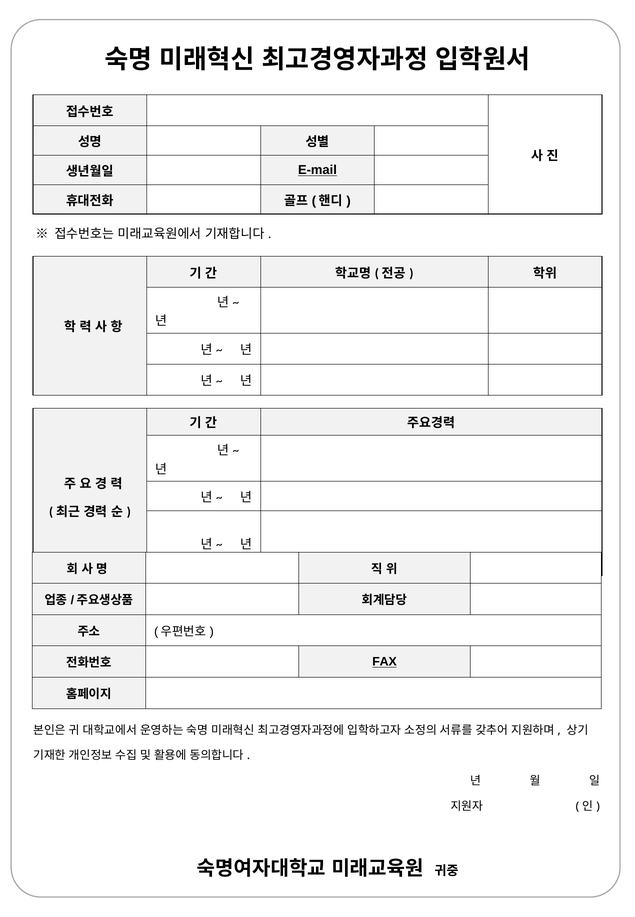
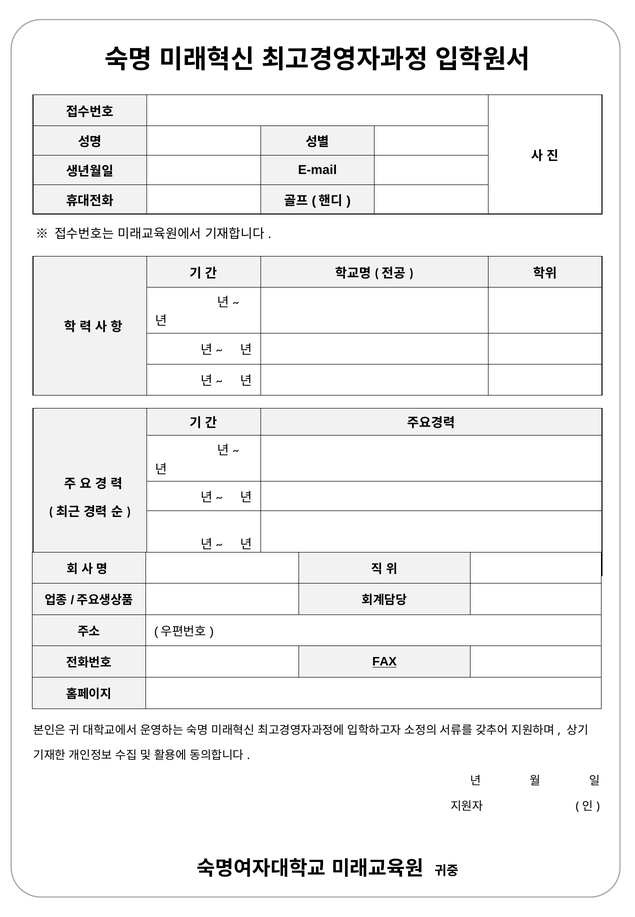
E-mail underline: present -> none (317, 170)
